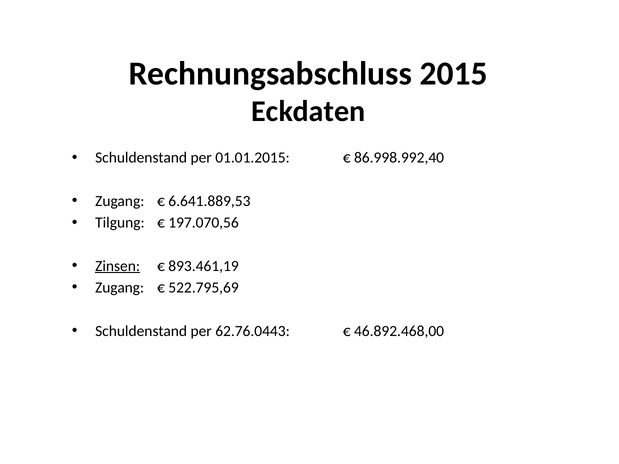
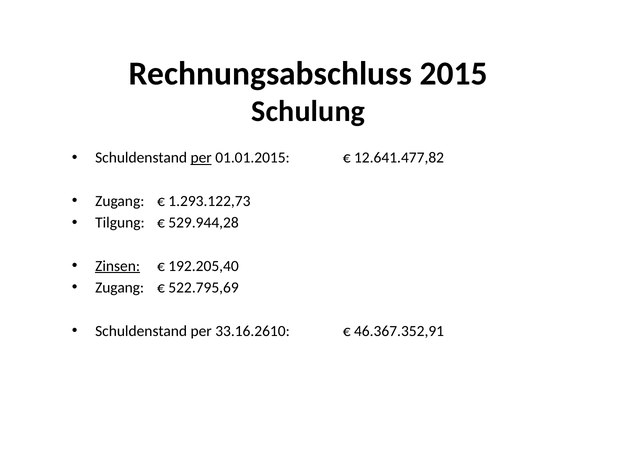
Eckdaten: Eckdaten -> Schulung (308, 112)
per underline: none -> present (201, 158)
86.998.992,40: 86.998.992,40 -> 12.641.477,82 (399, 158)
6.641.889,53: 6.641.889,53 -> 1.293.122,73 (209, 201)
197.070,56: 197.070,56 -> 529.944,28 (204, 223)
893.461,19: 893.461,19 -> 192.205,40 (204, 266)
62.76.0443: 62.76.0443 -> 33.16.2610 (253, 331)
46.892.468,00: 46.892.468,00 -> 46.367.352,91 (399, 331)
